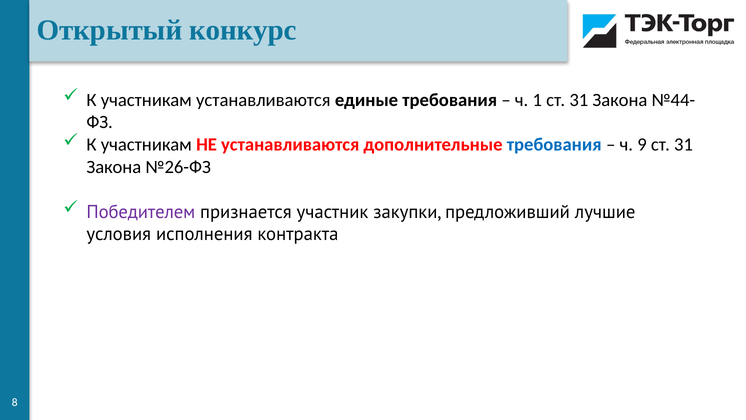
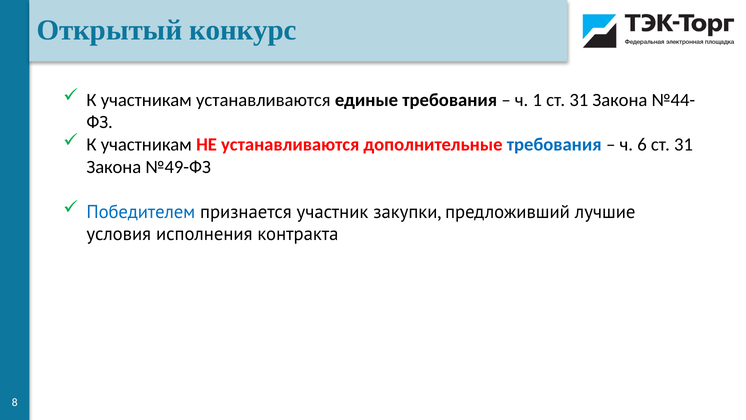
9: 9 -> 6 (642, 145)
№26-ФЗ: №26-ФЗ -> №49-ФЗ (178, 167)
Победителем colour: purple -> blue (141, 212)
